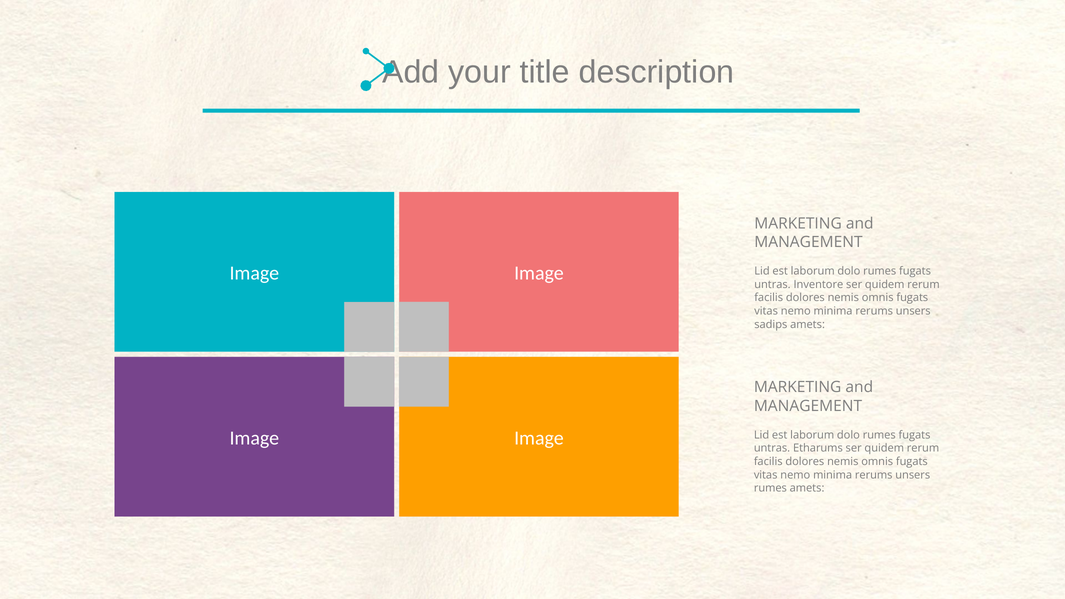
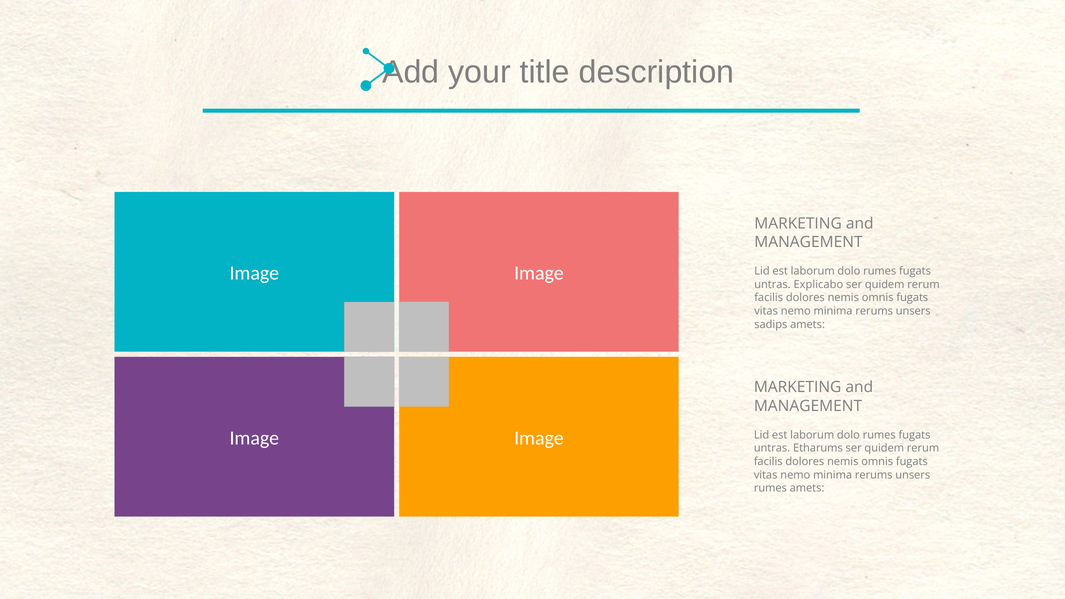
Inventore: Inventore -> Explicabo (818, 285)
